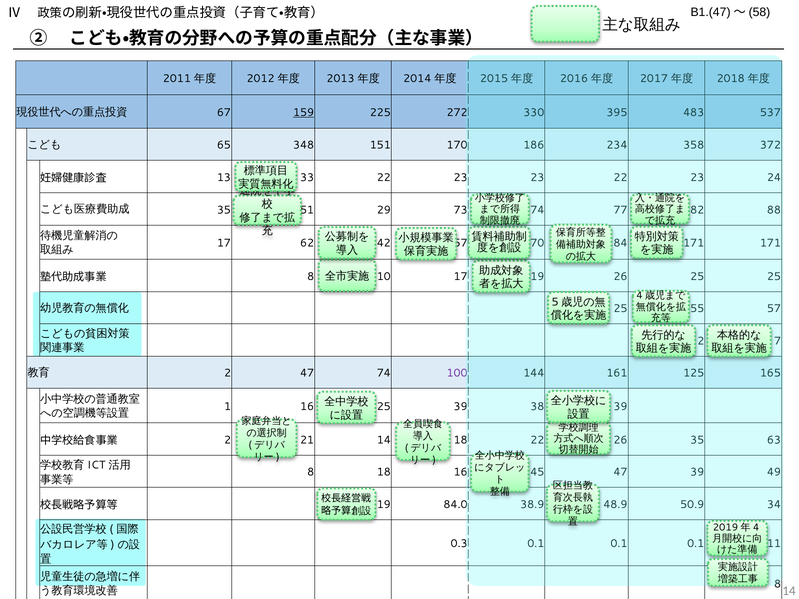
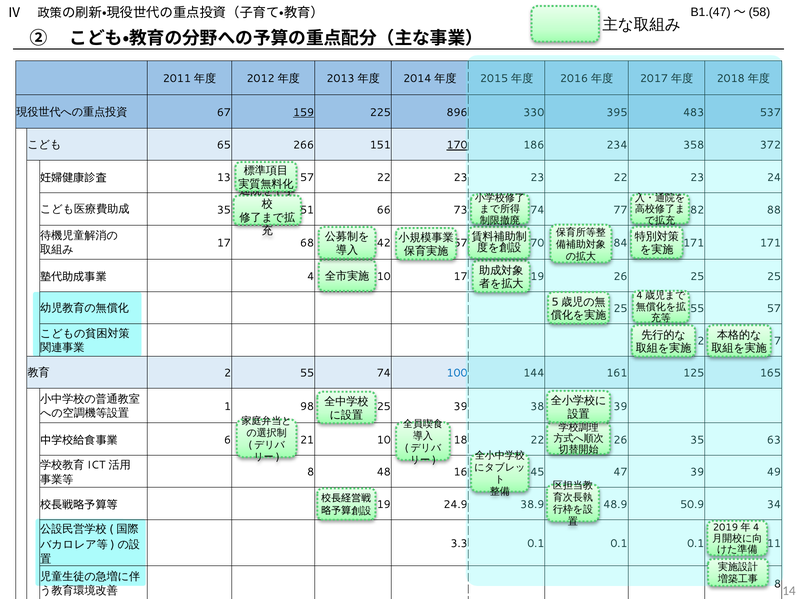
272: 272 -> 896 (457, 113)
348: 348 -> 266 (304, 145)
170 underline: none -> present (457, 145)
13 33: 33 -> 57 (307, 178)
29: 29 -> 66 (384, 210)
62: 62 -> 68 (307, 243)
8: 8 -> 4 (311, 276)
2 47: 47 -> 55 (307, 373)
100 colour: purple -> blue (457, 373)
1 16: 16 -> 98 (307, 407)
2: 2 -> 6 (228, 440)
21 14: 14 -> 10 (384, 440)
8 18: 18 -> 48 (384, 472)
84.0: 84.0 -> 24.9 (456, 505)
0.3: 0.3 -> 3.3 (459, 544)
